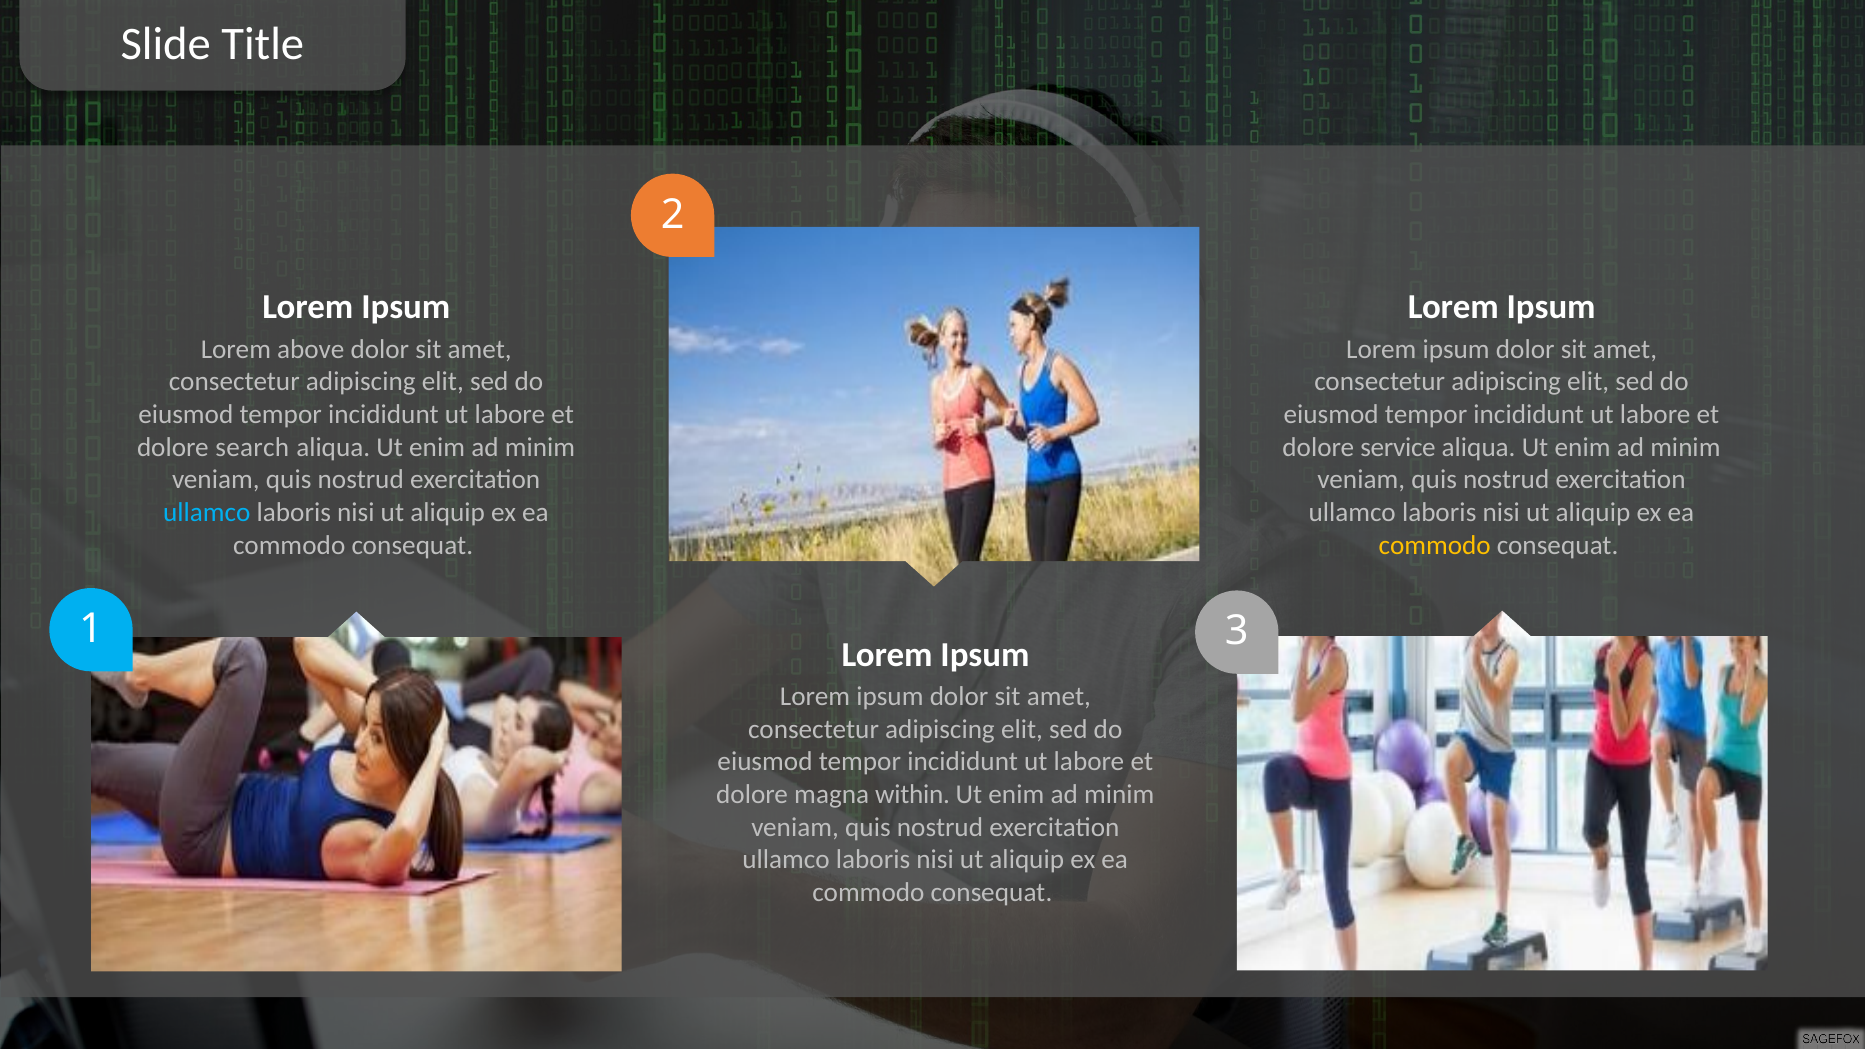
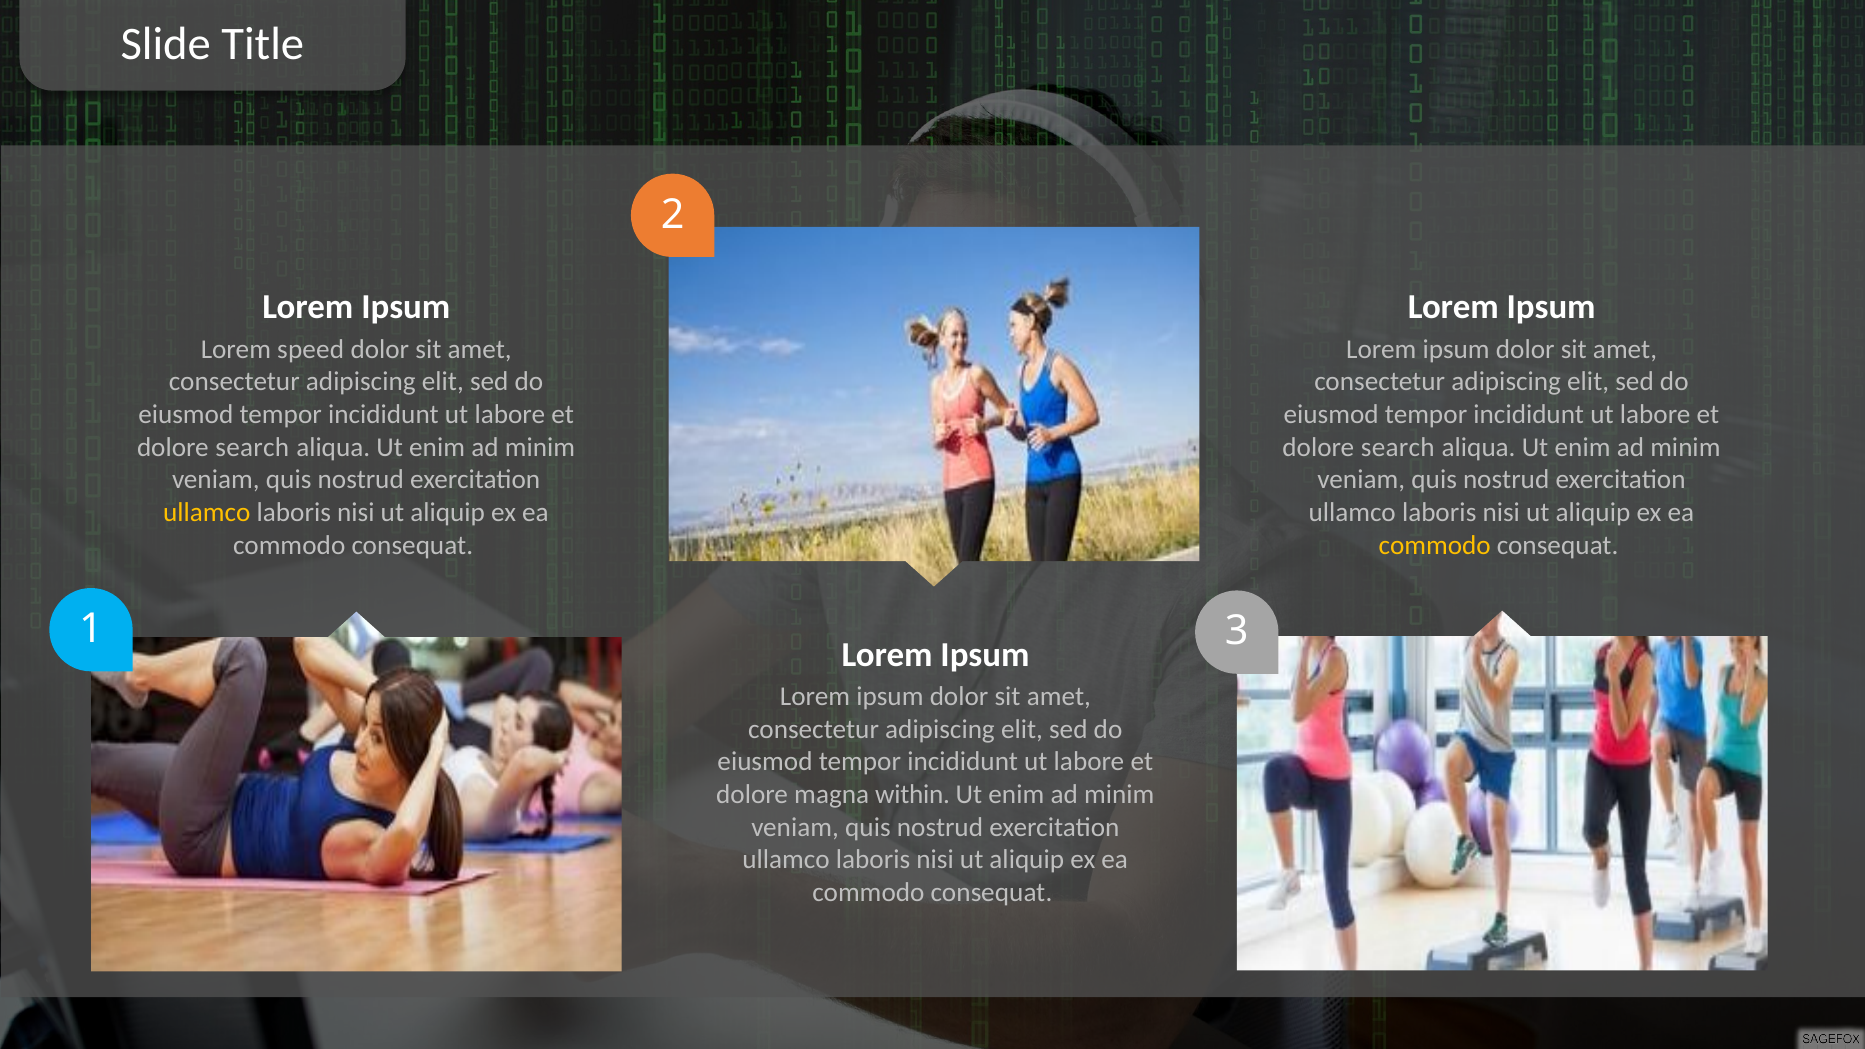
above: above -> speed (311, 349)
service: service -> search (1398, 447)
ullamco colour: light blue -> yellow (207, 512)
